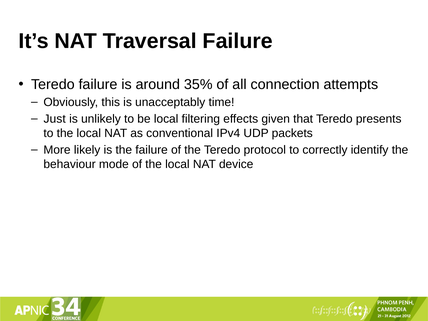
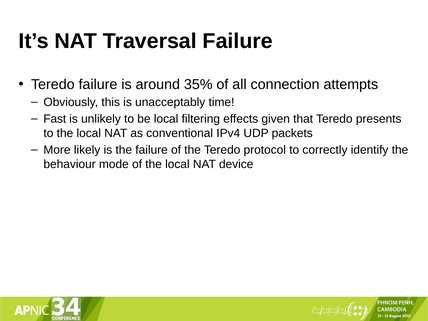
Just: Just -> Fast (55, 119)
